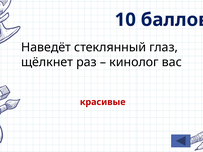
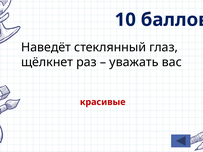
кинолог: кинолог -> уважать (134, 62)
